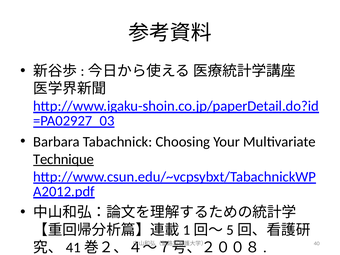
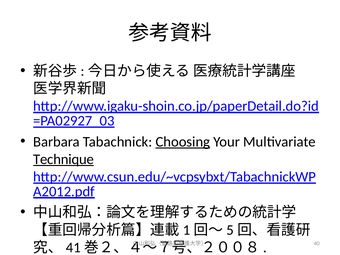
Choosing underline: none -> present (183, 142)
